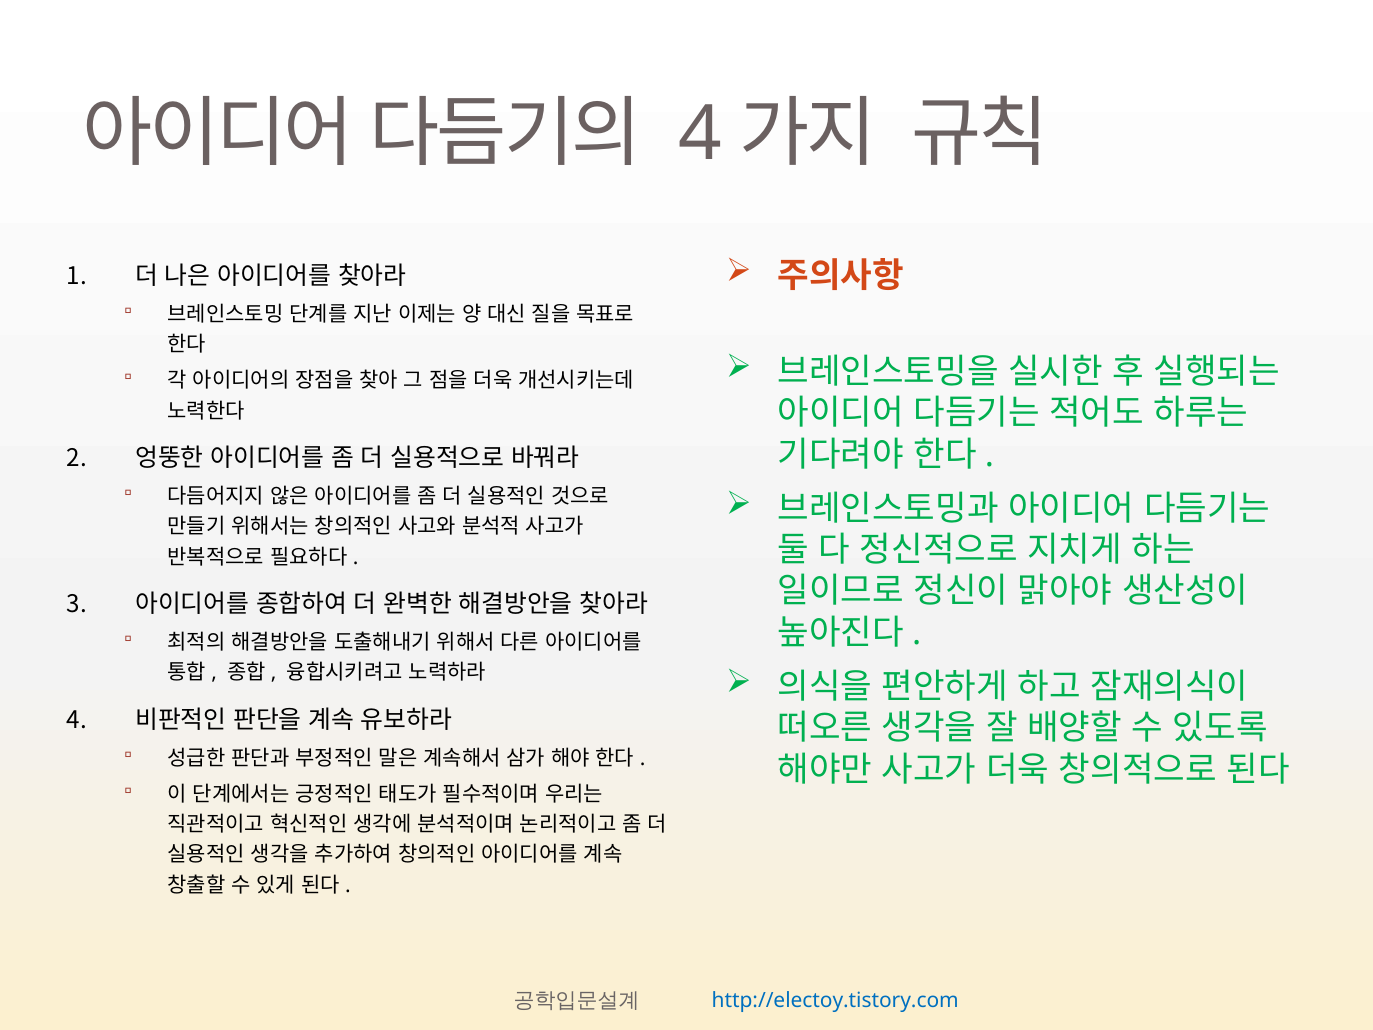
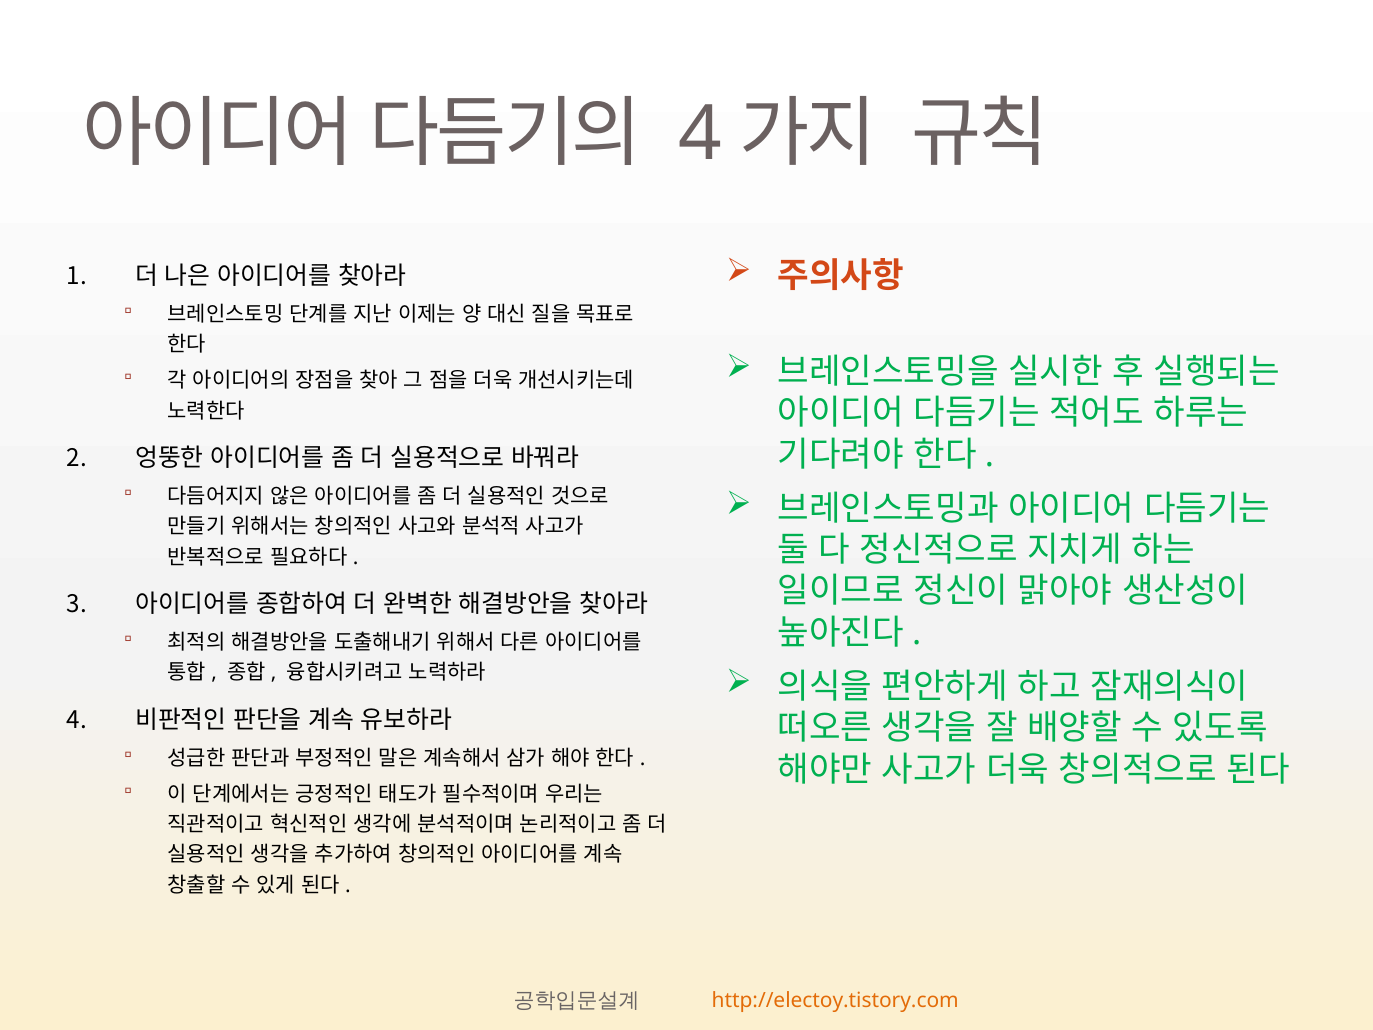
http://electoy.tistory.com colour: blue -> orange (835, 1000)
